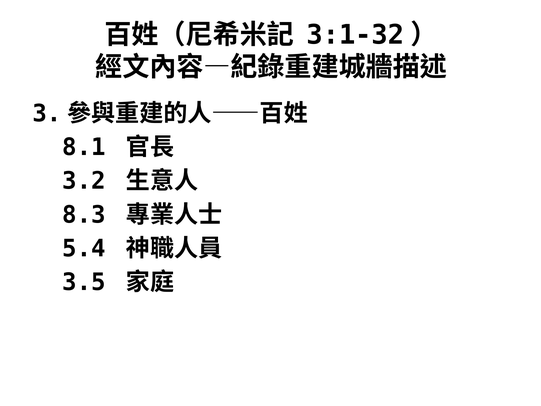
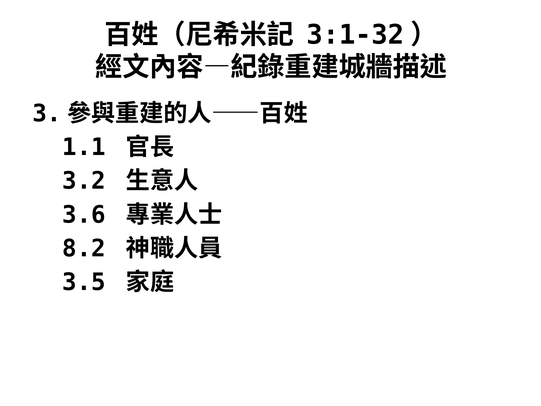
8.1: 8.1 -> 1.1 (84, 147)
8.3: 8.3 -> 3.6 (84, 215)
5.4: 5.4 -> 8.2 (84, 248)
